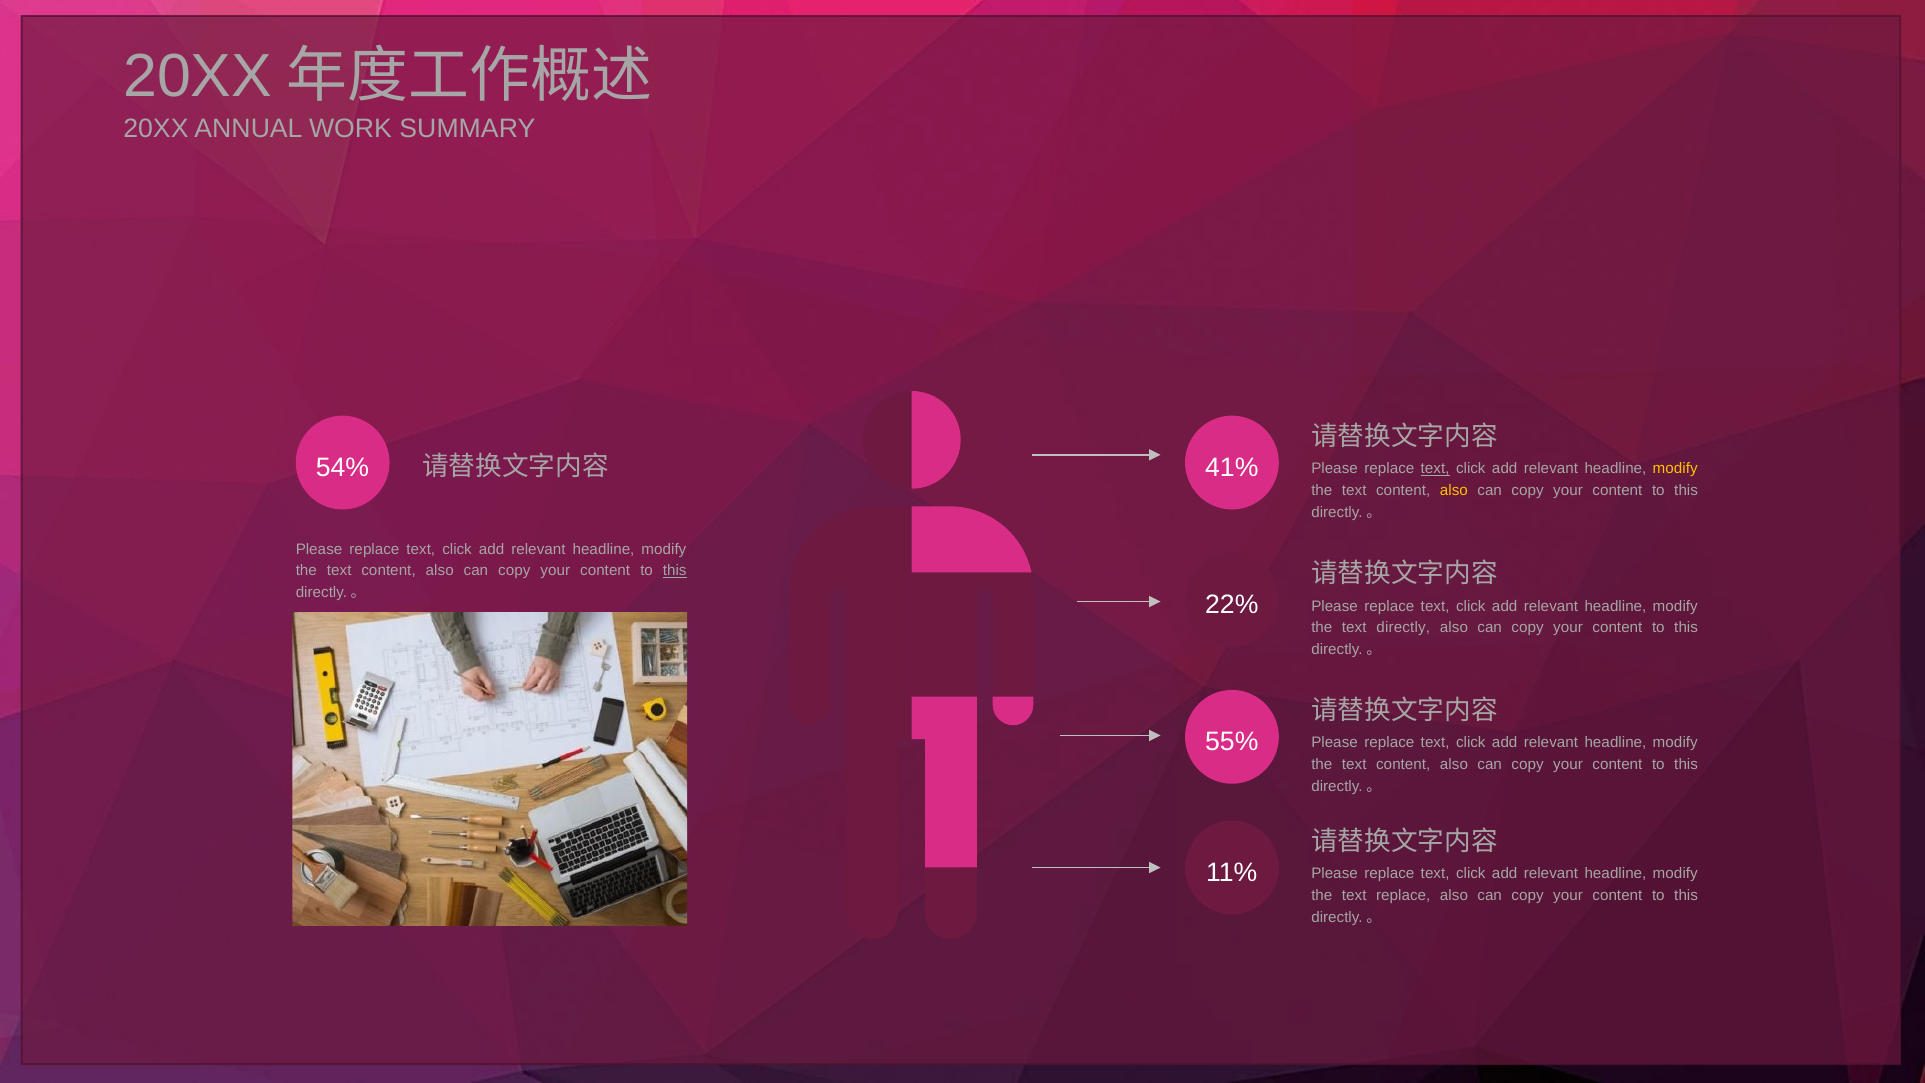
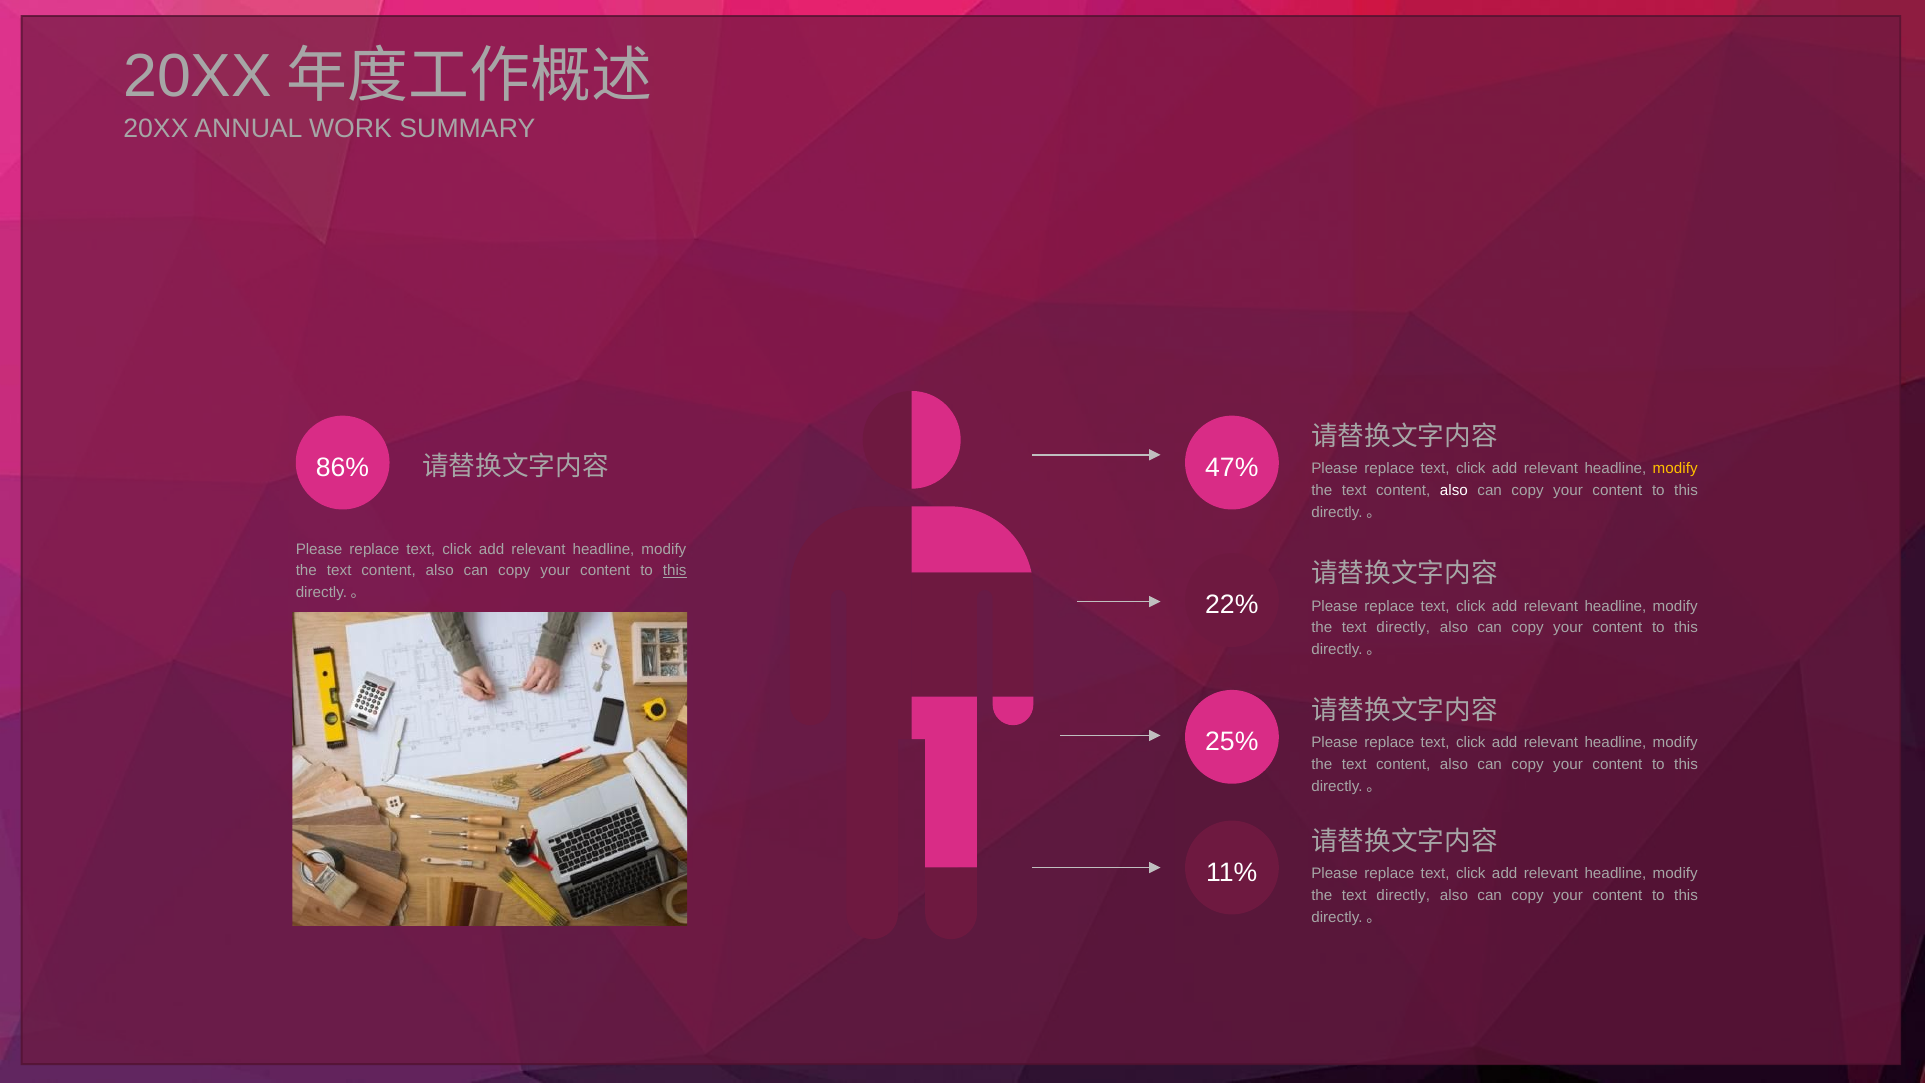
54%: 54% -> 86% (343, 467)
41%: 41% -> 47% (1232, 467)
text underline: present -> none (1435, 468)
also colour: yellow -> white (1454, 490)
55%: 55% -> 25% (1232, 742)
replace: replace -> directly (1403, 895)
